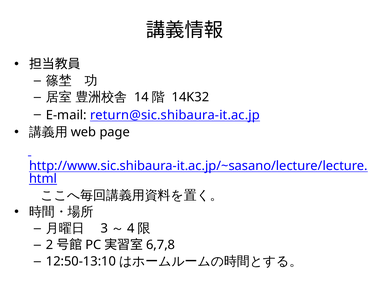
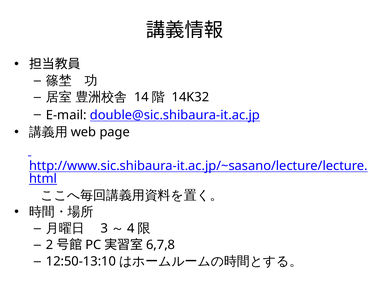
return@sic.shibaura-it.ac.jp: return@sic.shibaura-it.ac.jp -> double@sic.shibaura-it.ac.jp (175, 115)
